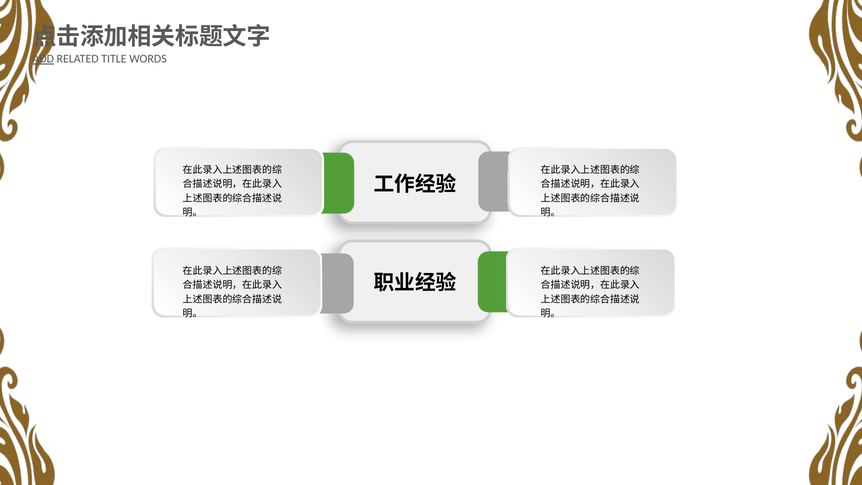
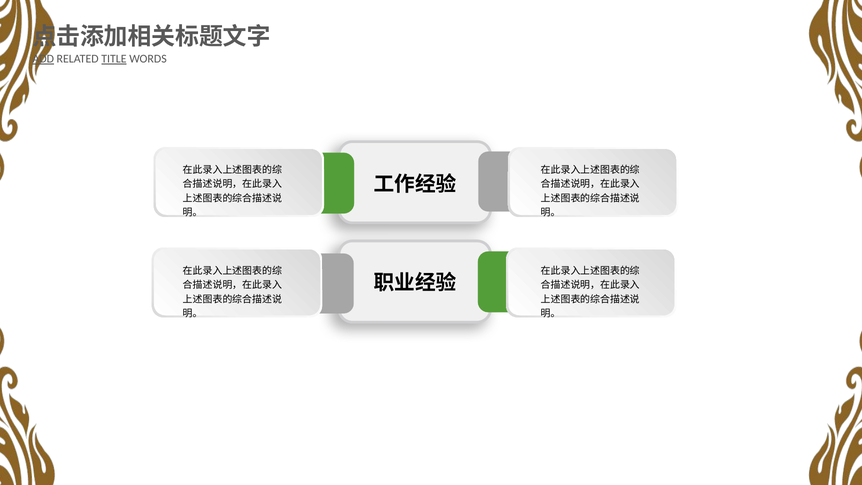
TITLE underline: none -> present (114, 59)
